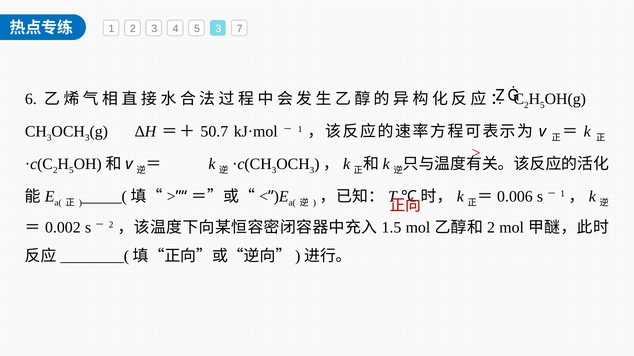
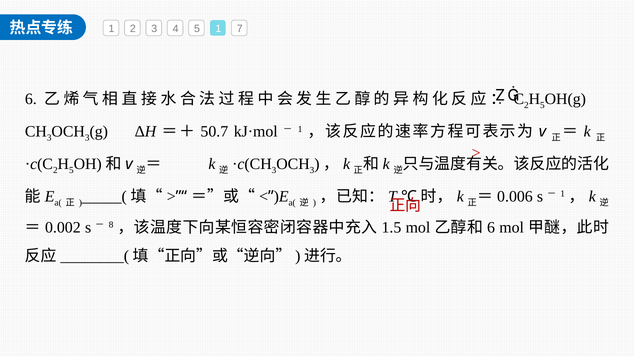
5 3: 3 -> 1 (218, 29)
2: 2 -> 8 (111, 225)
2: 2 -> 6 (491, 228)
